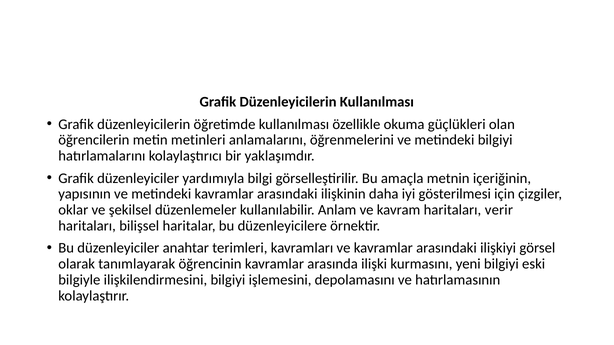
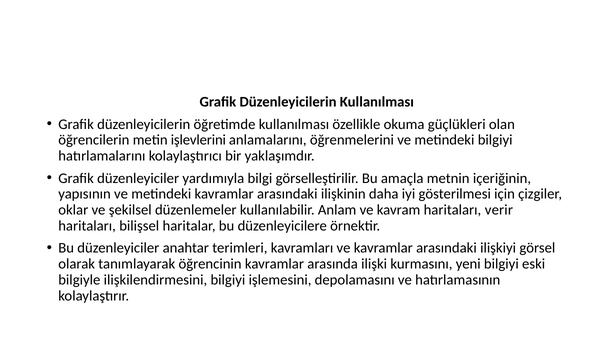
metinleri: metinleri -> işlevlerini (198, 140)
